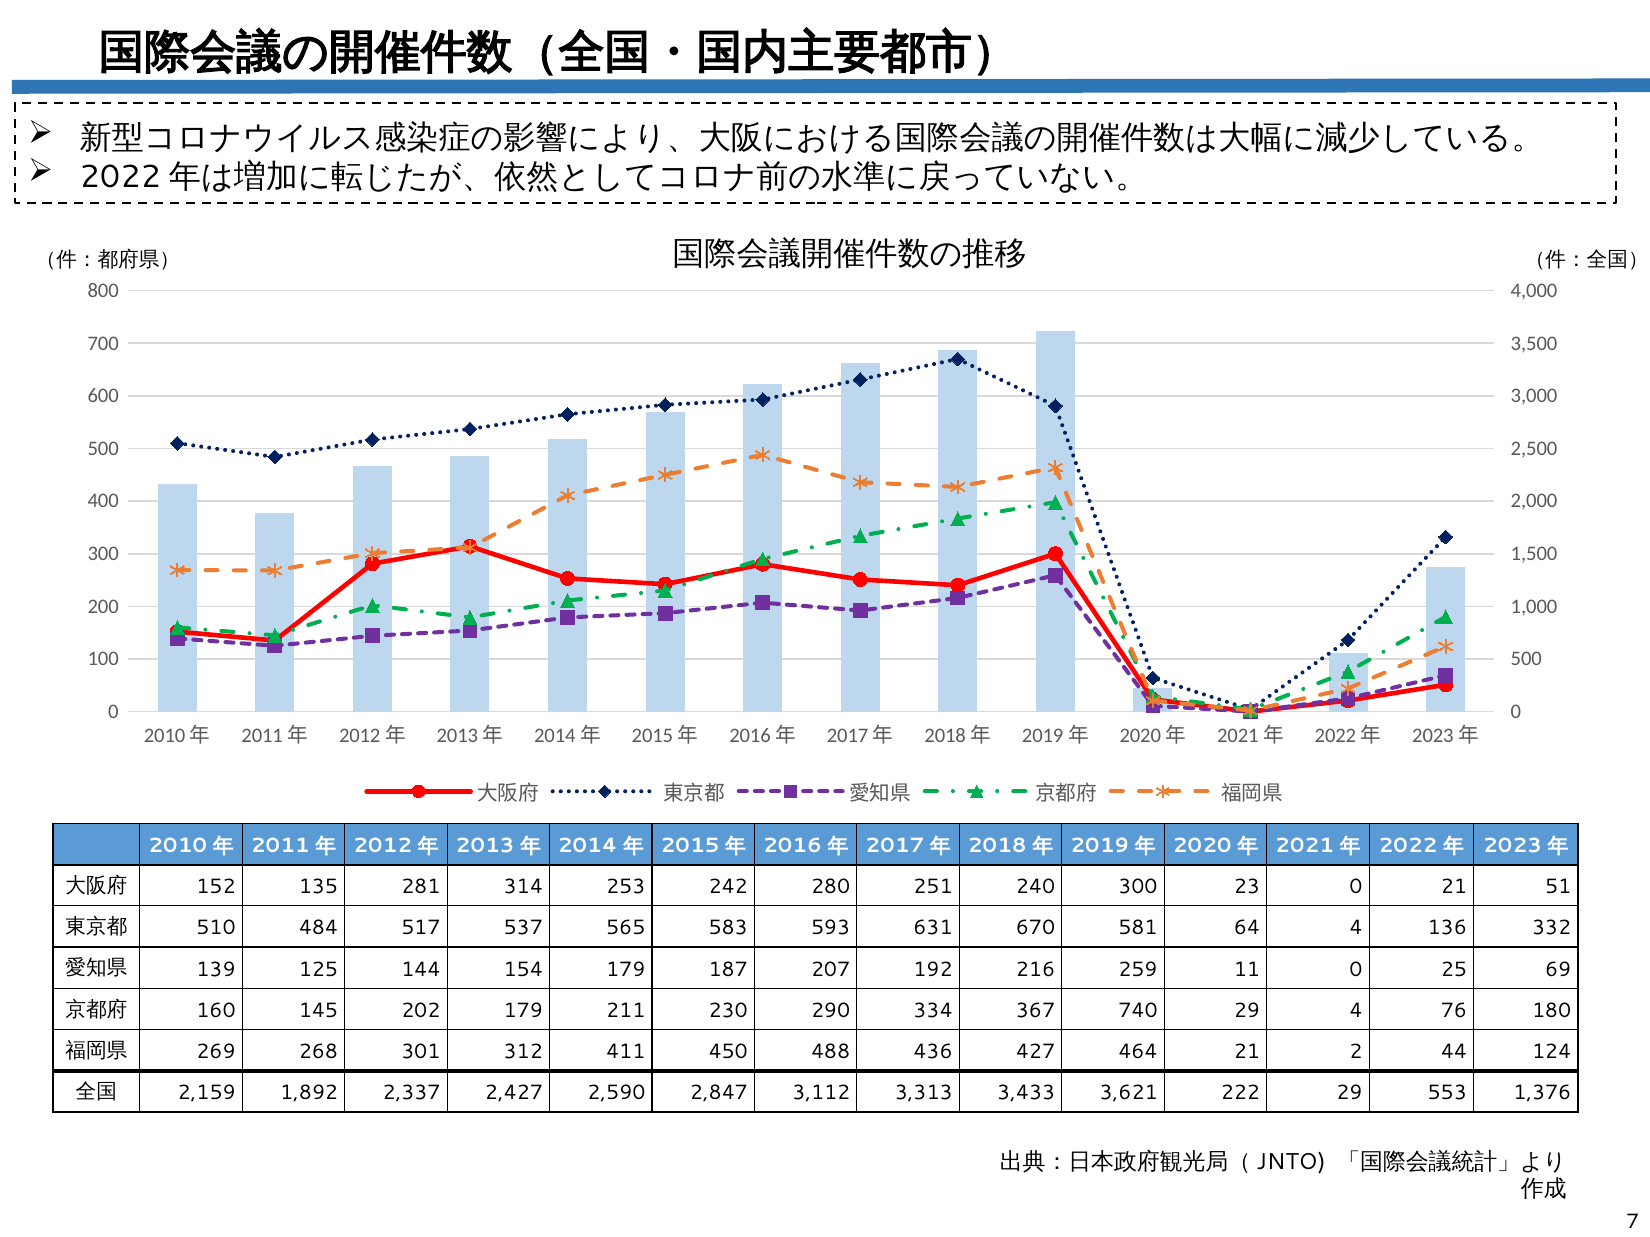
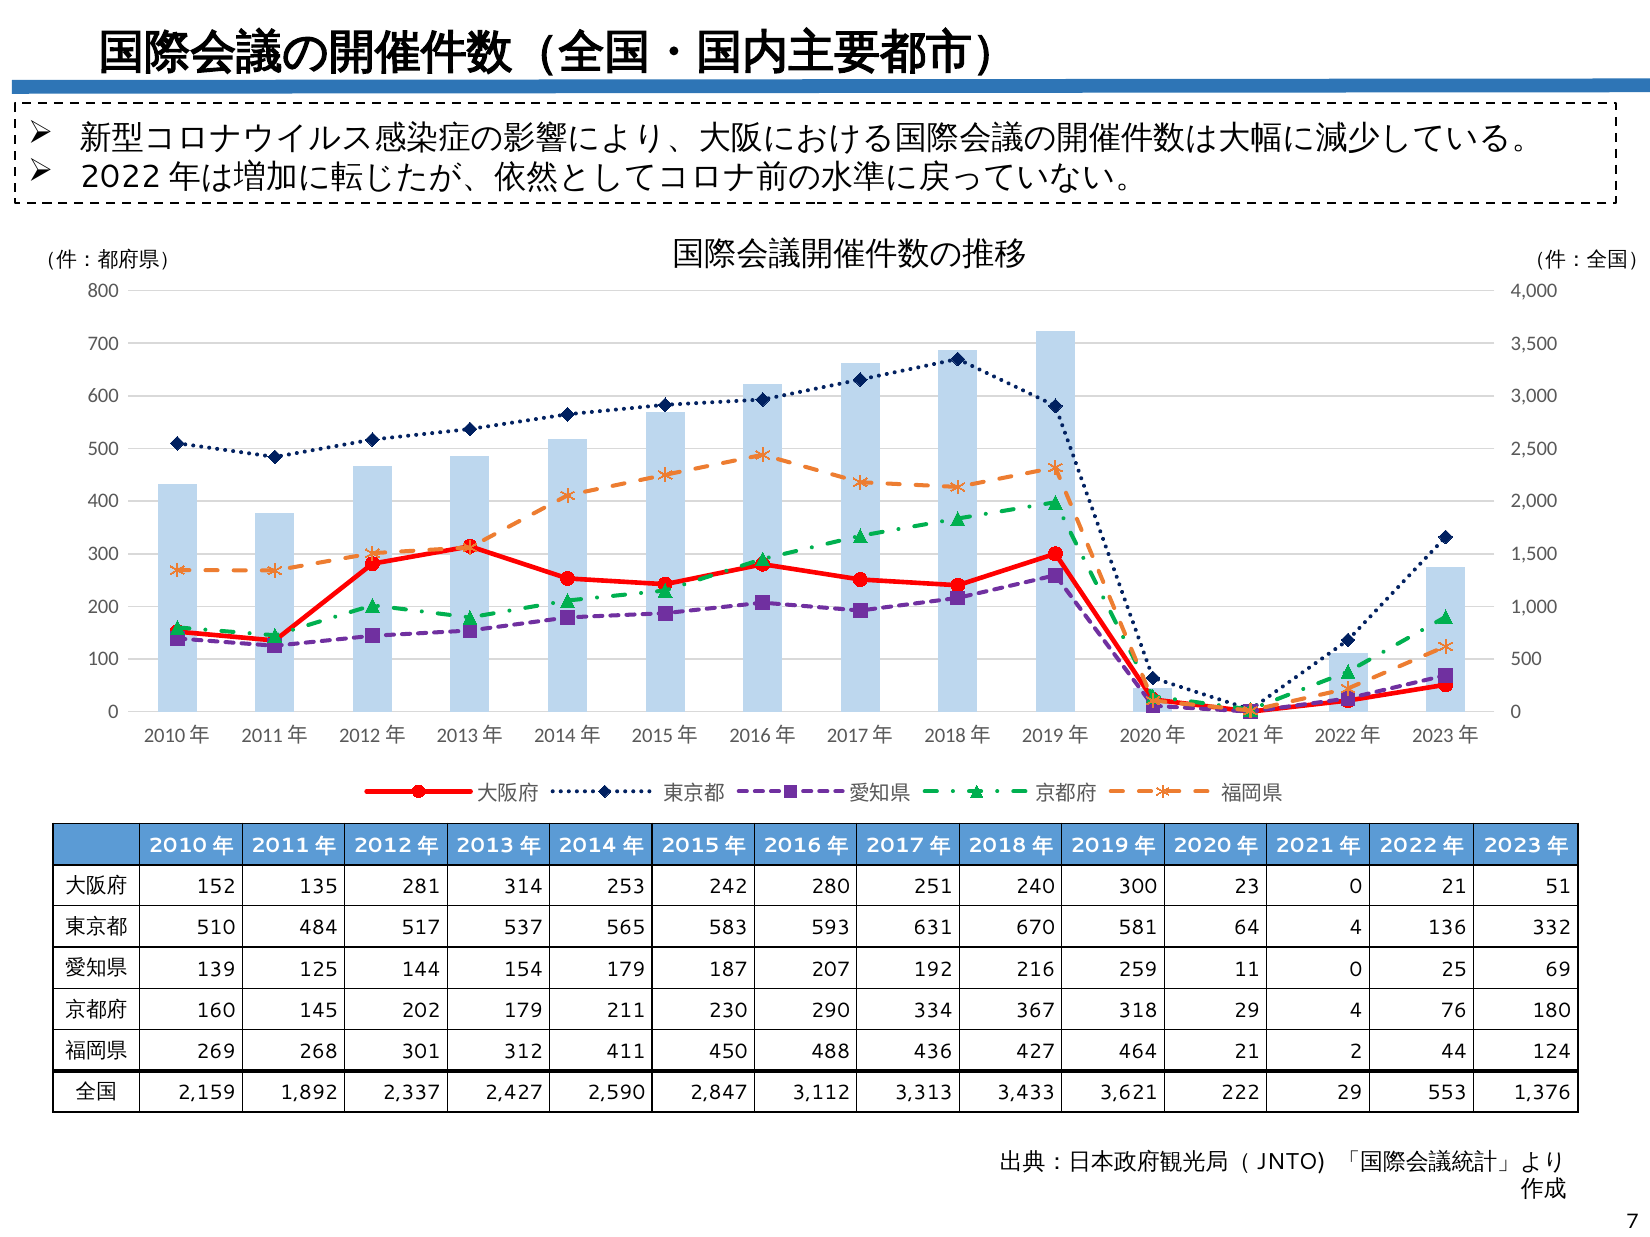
740: 740 -> 318 (1138, 1011)
